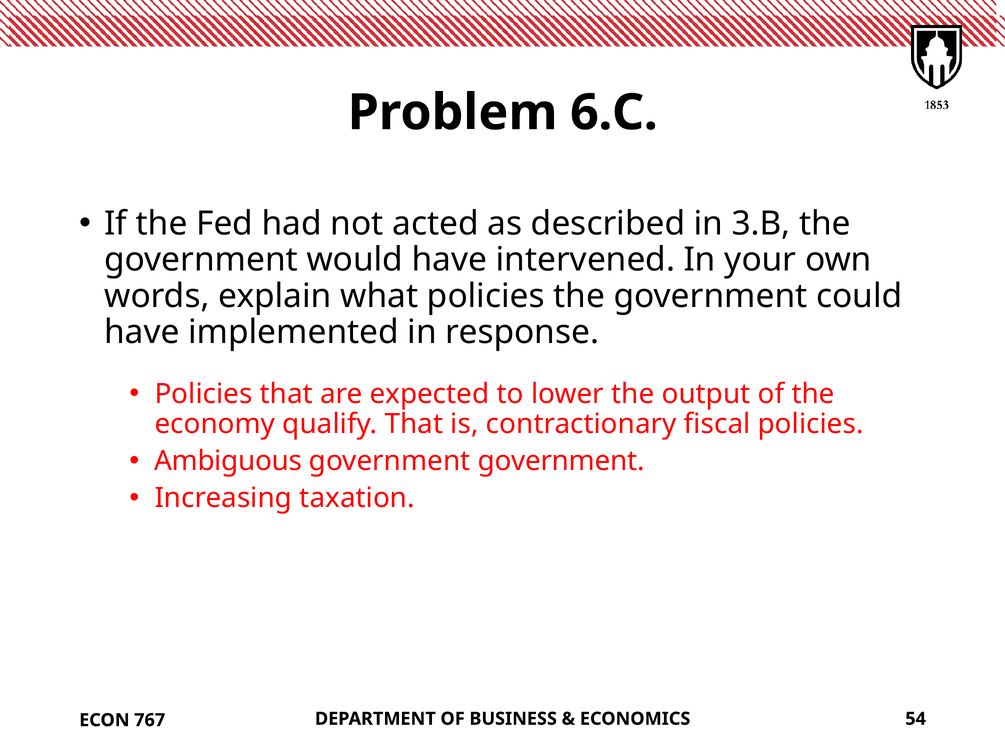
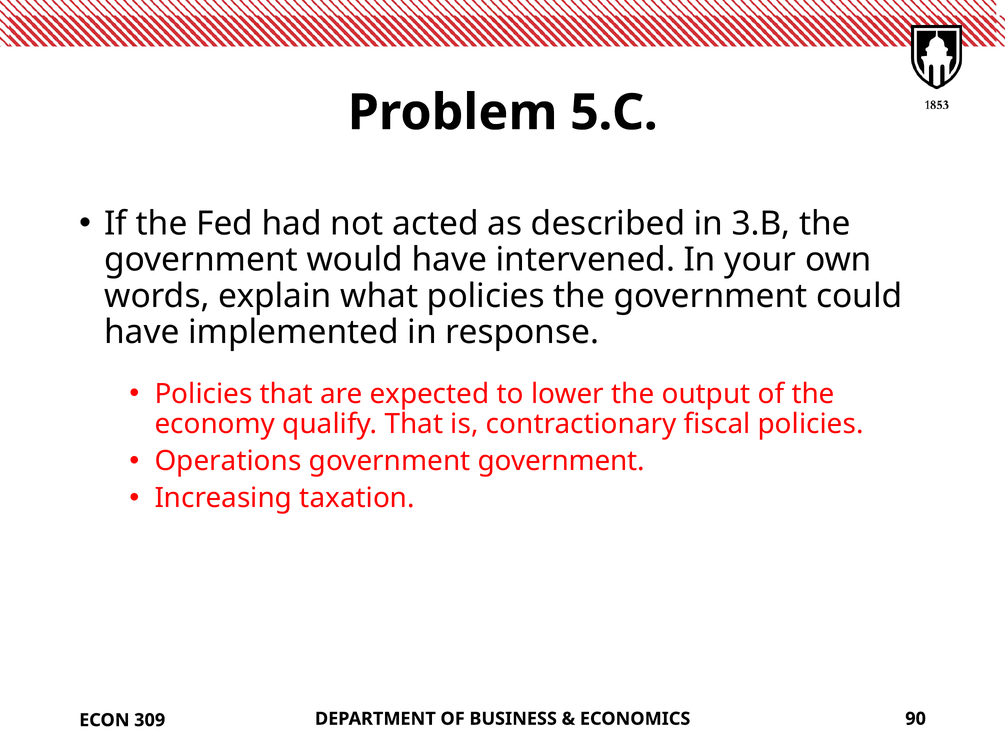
6.C: 6.C -> 5.C (614, 113)
Ambiguous: Ambiguous -> Operations (228, 461)
54: 54 -> 90 (916, 719)
767: 767 -> 309 (150, 720)
